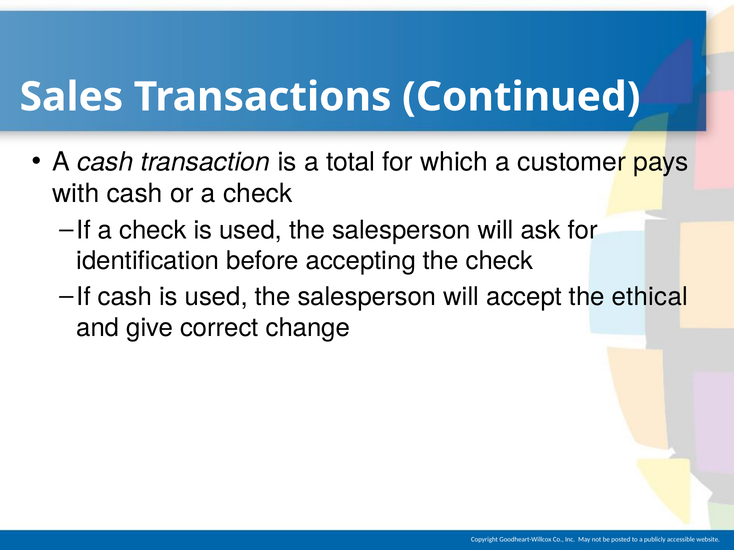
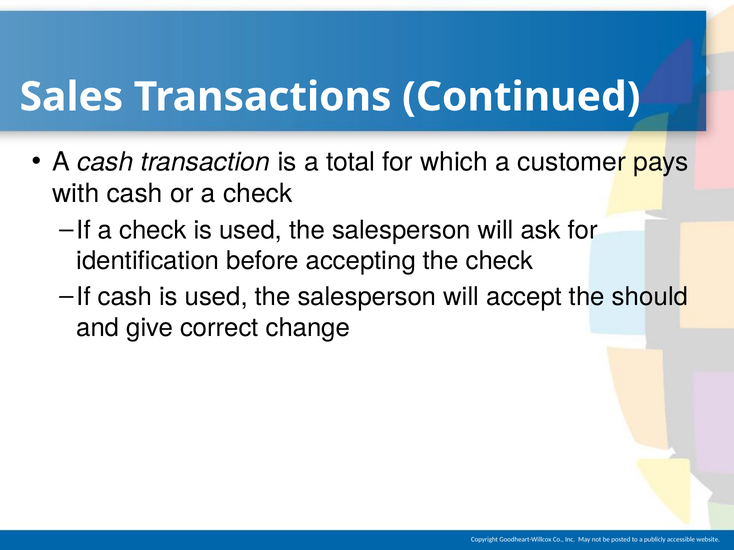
ethical: ethical -> should (650, 297)
